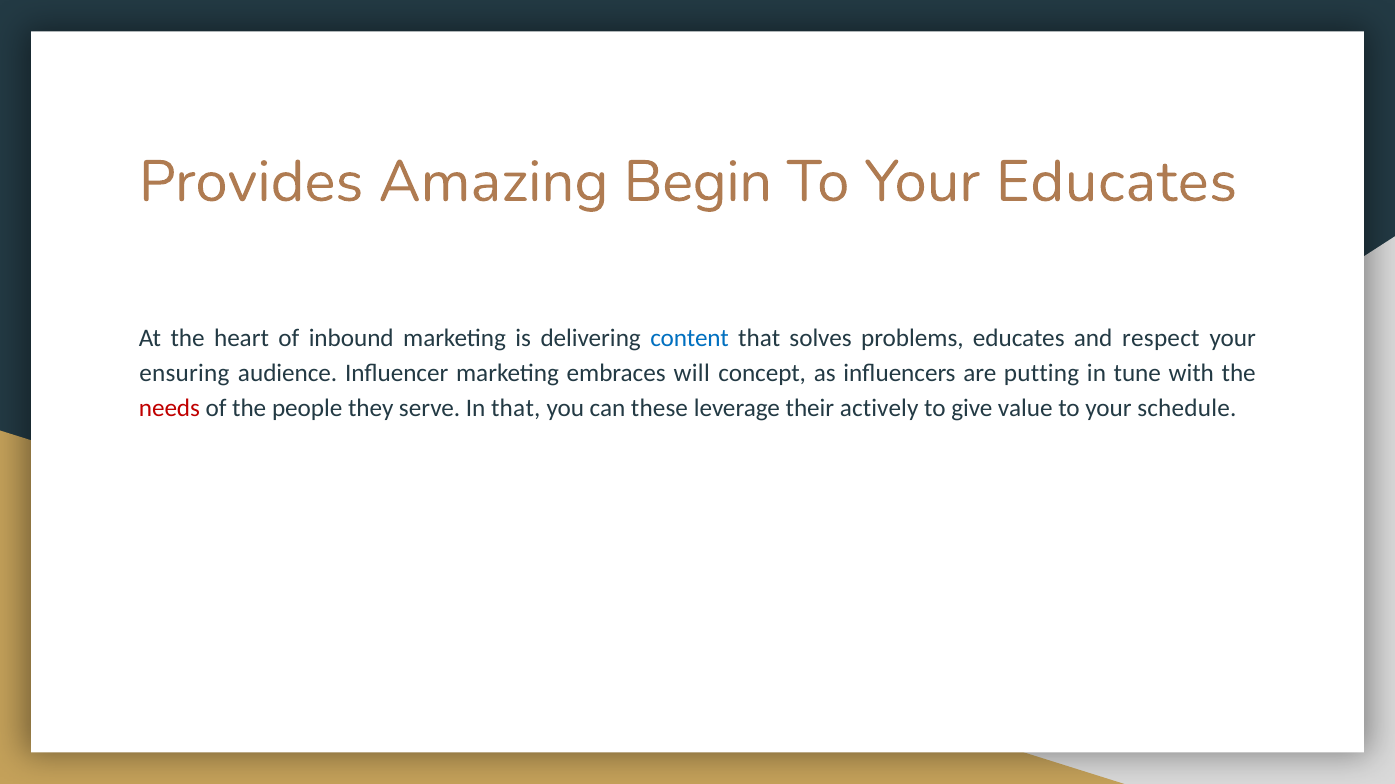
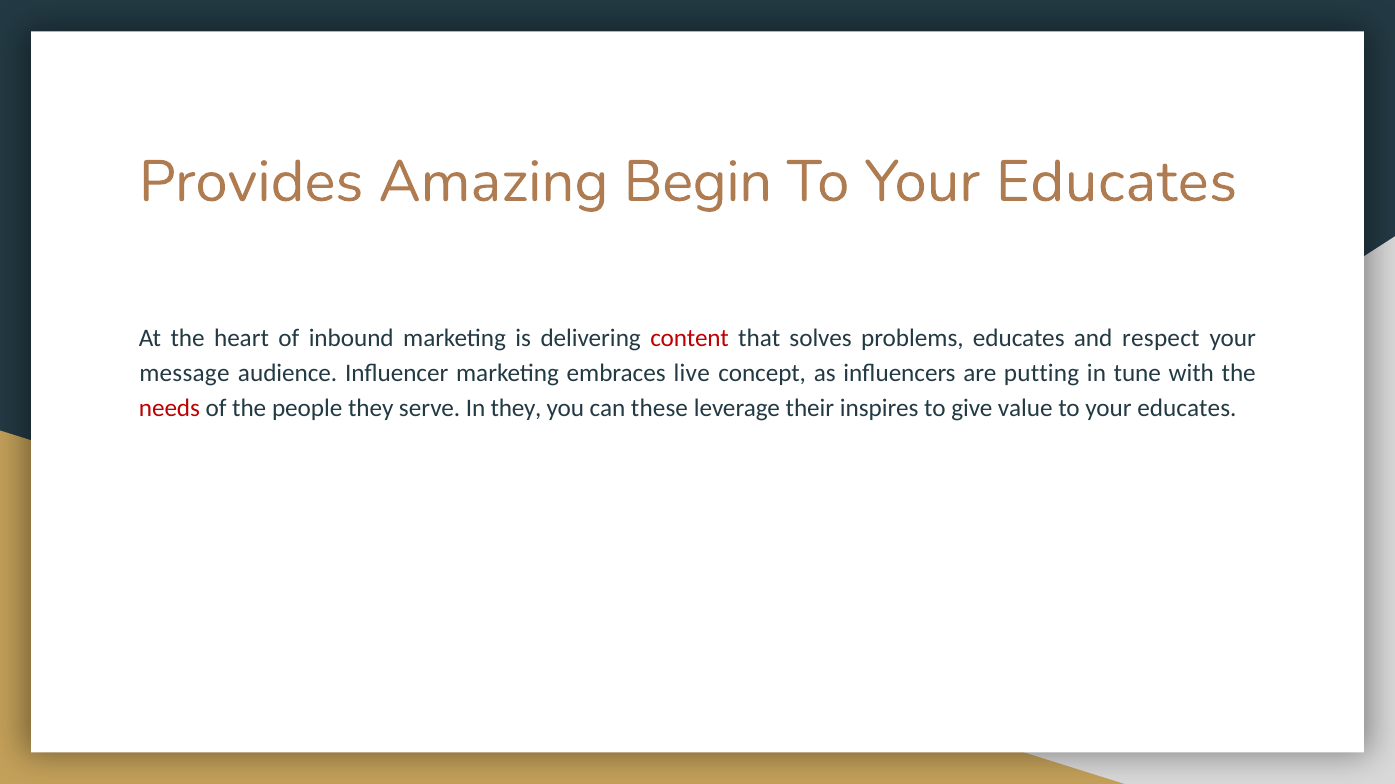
content colour: blue -> red (690, 339)
ensuring: ensuring -> message (184, 374)
will: will -> live (692, 374)
In that: that -> they (516, 408)
actively: actively -> inspires (879, 408)
value to your schedule: schedule -> educates (1187, 408)
